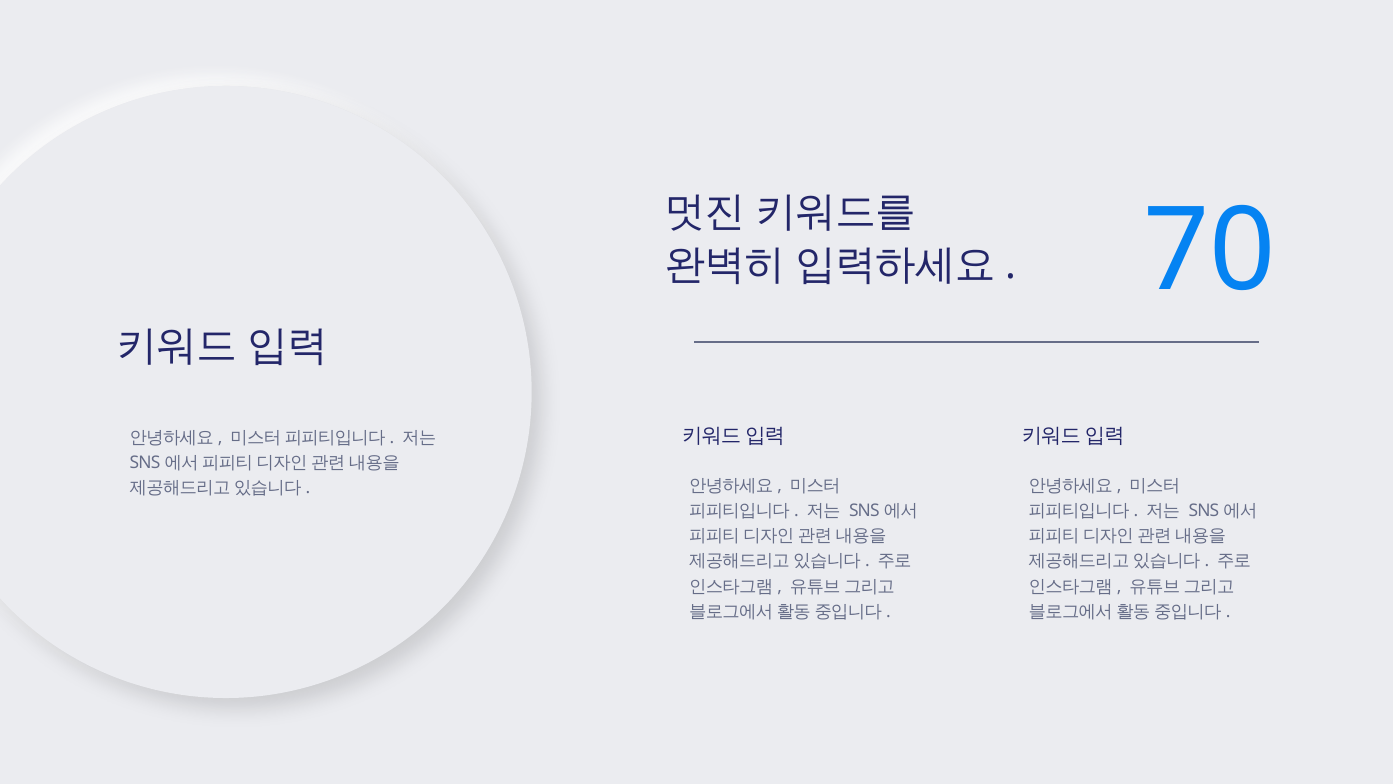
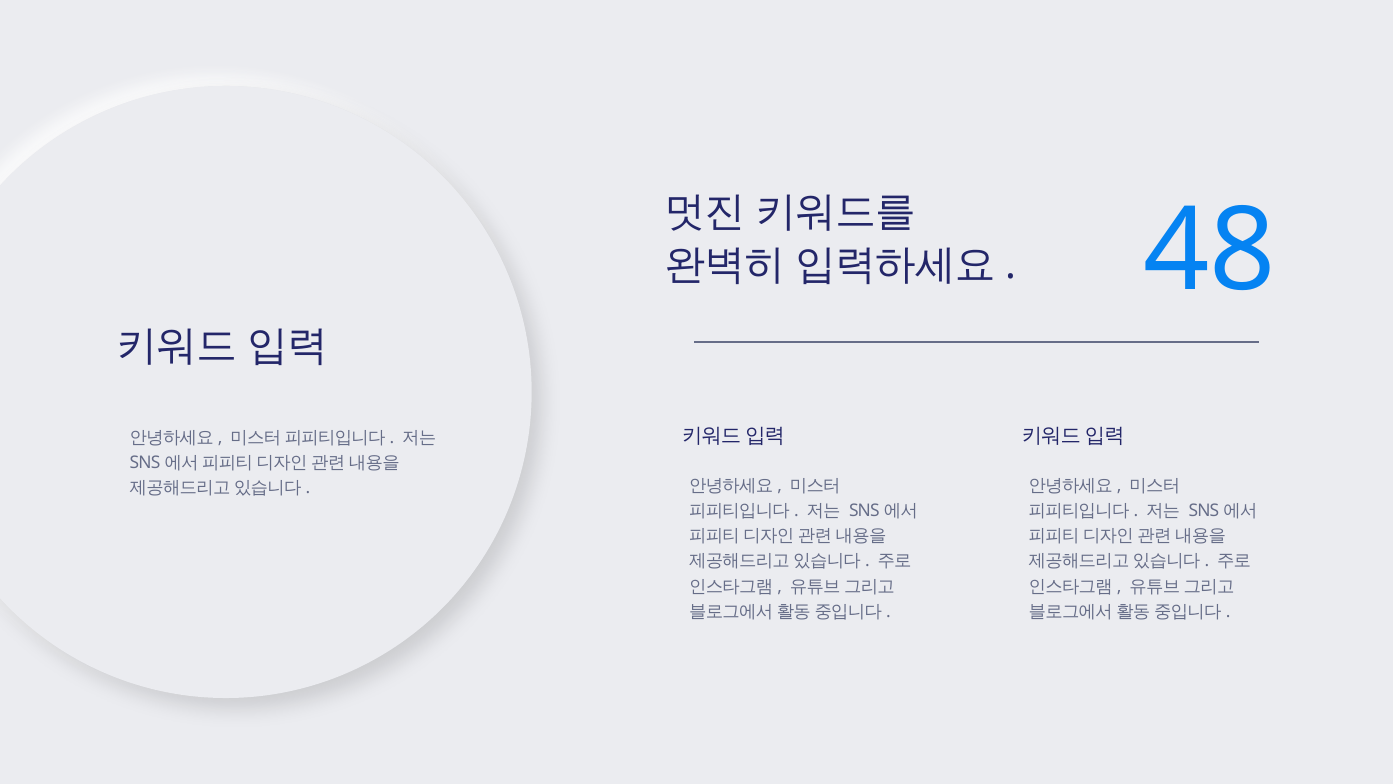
70: 70 -> 48 (1210, 251)
